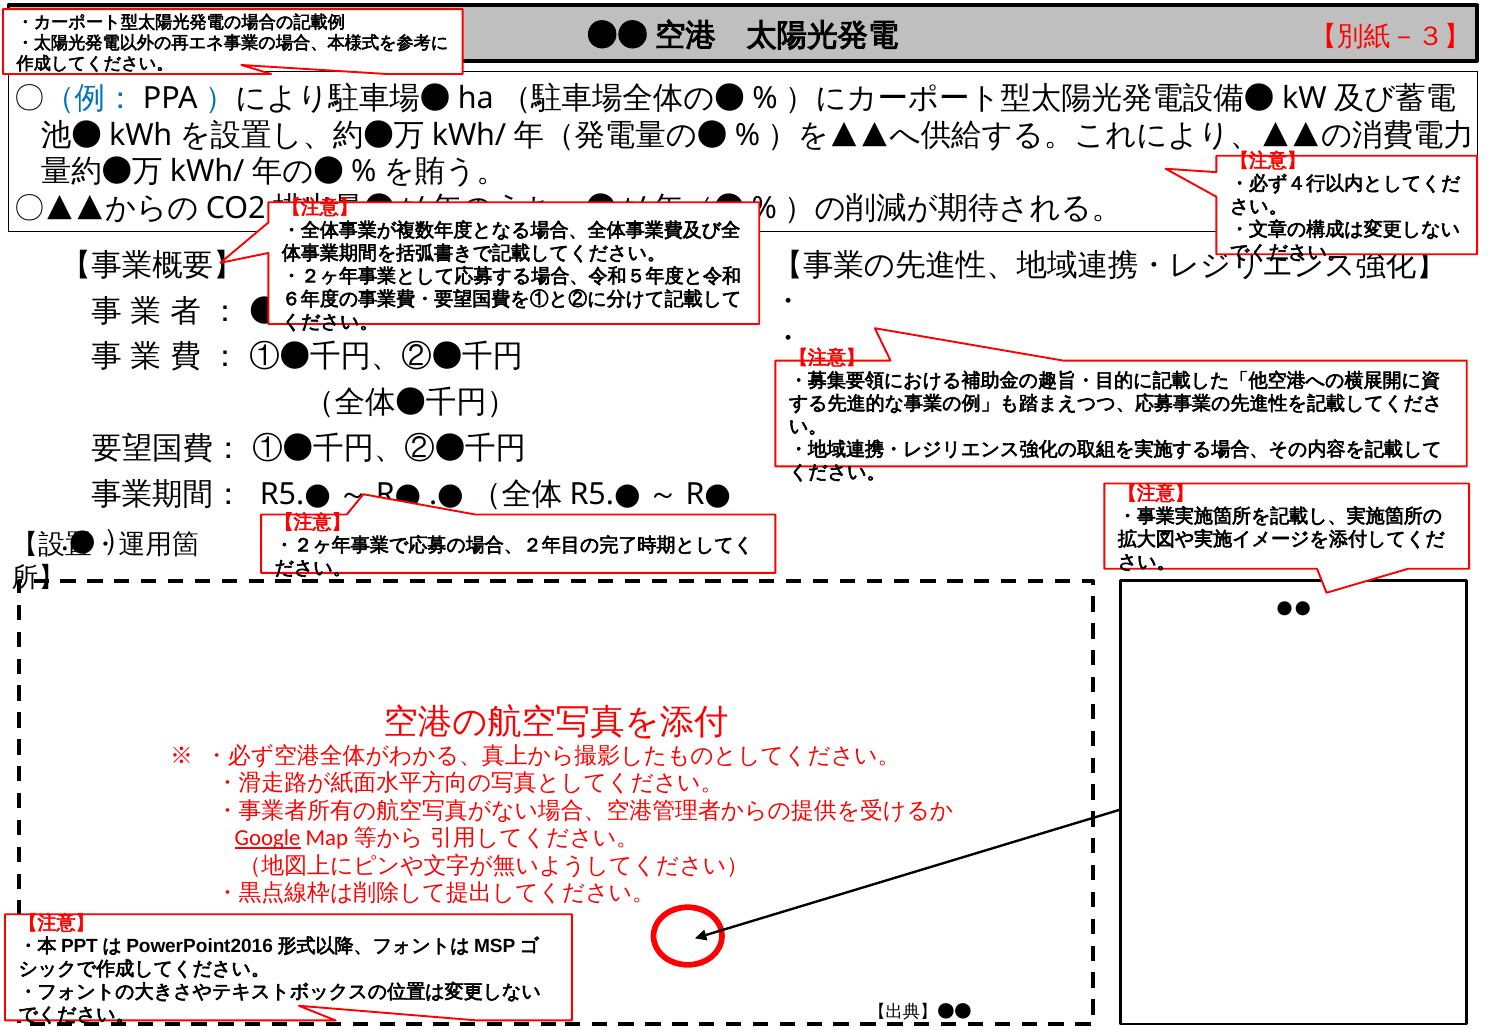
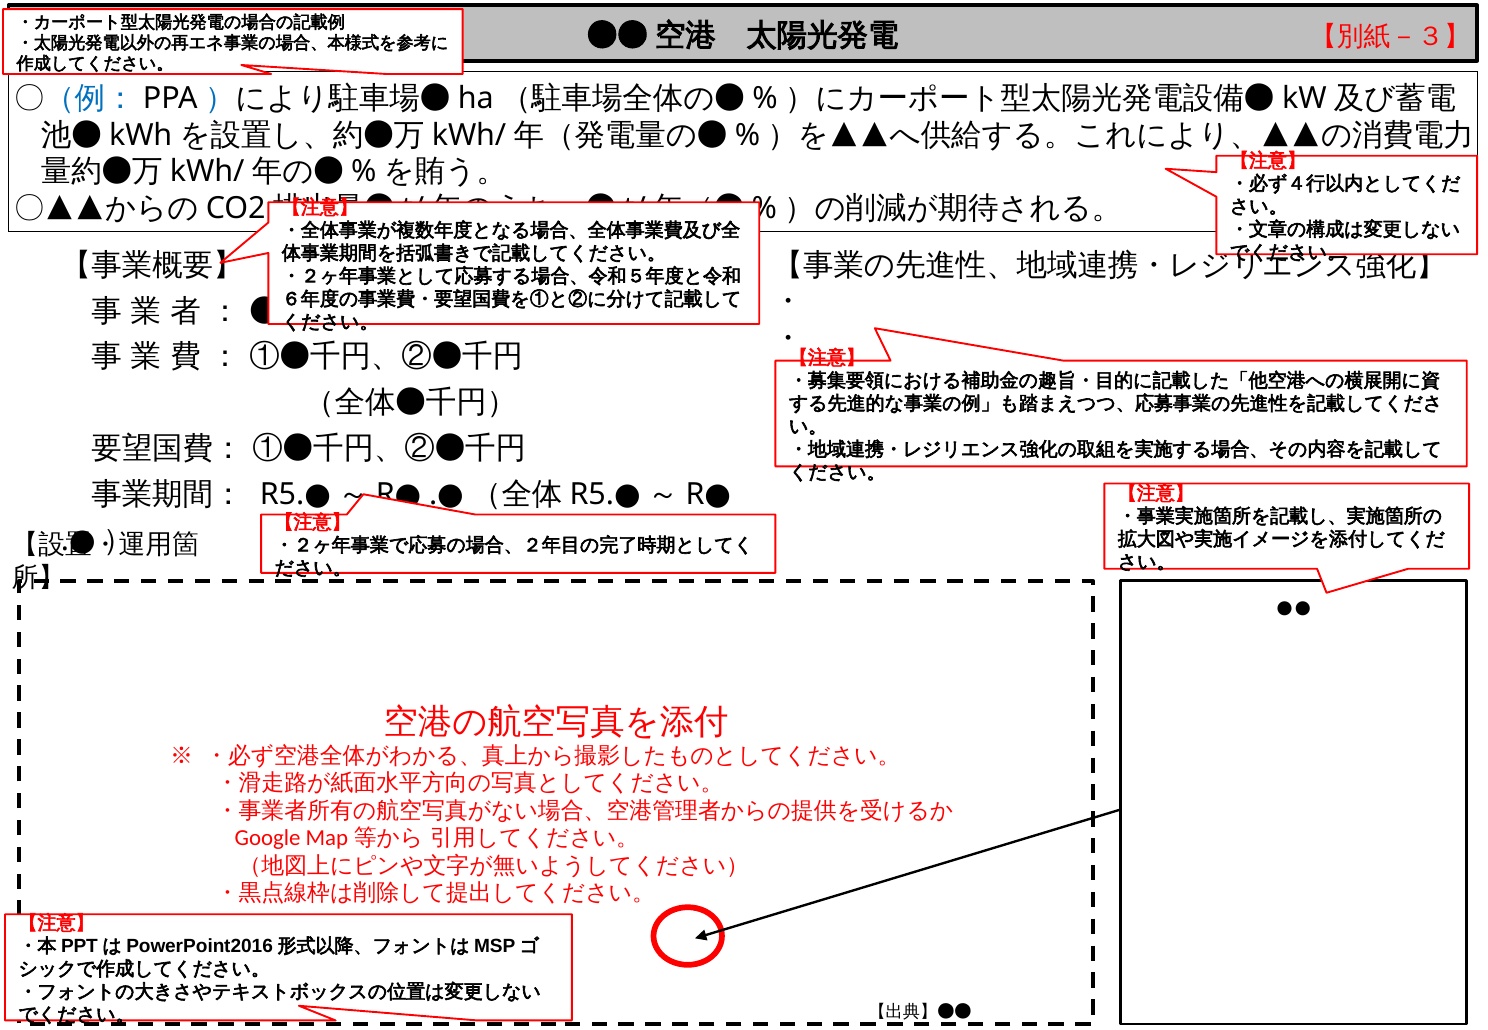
Google underline: present -> none (268, 838)
